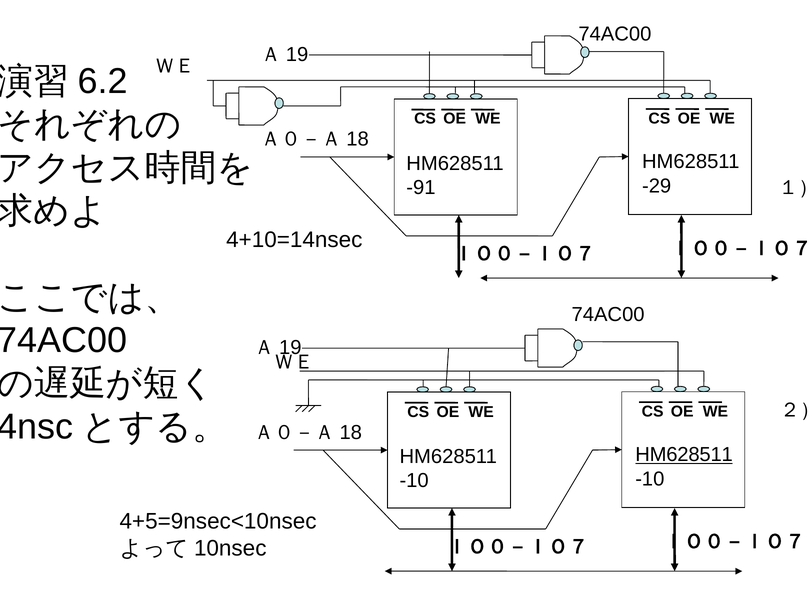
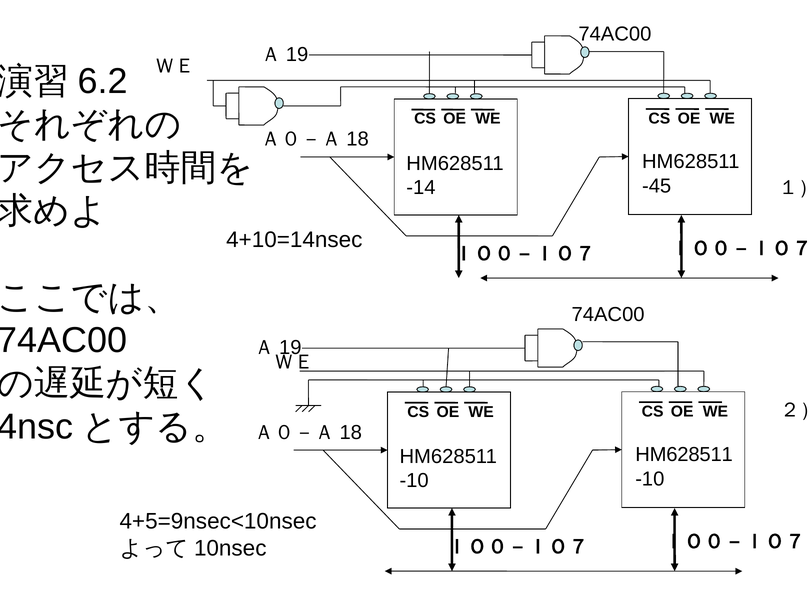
-29: -29 -> -45 (657, 186)
-91: -91 -> -14 (421, 188)
HM628511 underline: present -> none (684, 455)
